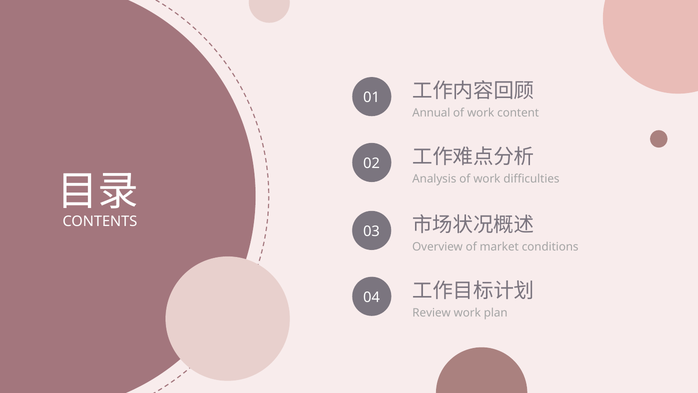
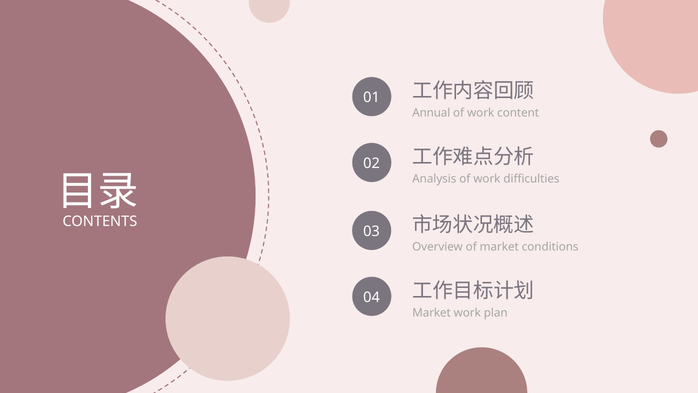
Review: Review -> Market (432, 313)
